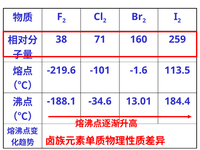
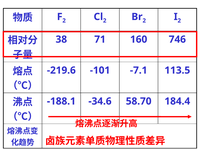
259: 259 -> 746 (177, 39)
-1.6: -1.6 -> -7.1 (139, 70)
13.01: 13.01 -> 58.70 (139, 101)
